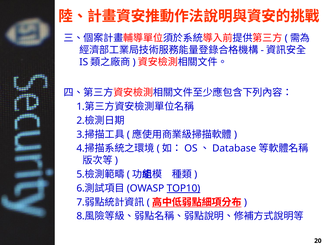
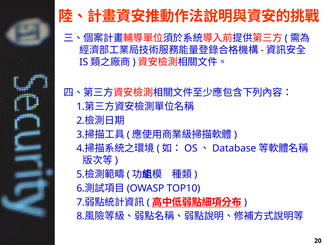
TOP10 underline: present -> none (183, 188)
